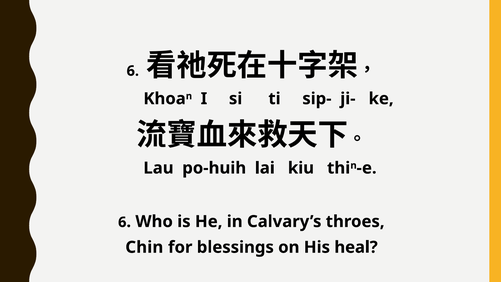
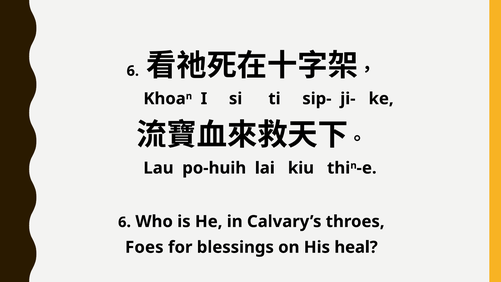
Chin: Chin -> Foes (144, 247)
